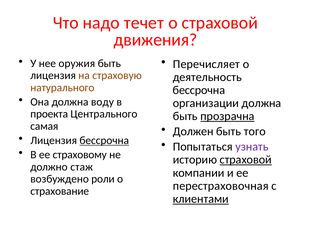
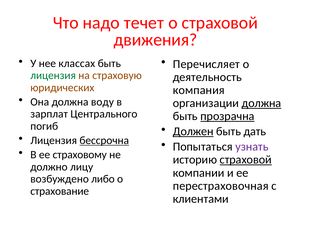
оружия: оружия -> классах (77, 64)
лицензия colour: black -> green (53, 76)
натурального: натурального -> юридических (62, 88)
бессрочна: бессрочна -> компания (199, 90)
должна underline: none -> present (261, 103)
проекта: проекта -> зарплат (49, 114)
самая: самая -> погиб (44, 126)
Должен underline: none -> present (193, 132)
того: того -> дать (255, 132)
стаж: стаж -> лицу (82, 167)
роли: роли -> либо (103, 179)
клиентами underline: present -> none (201, 199)
